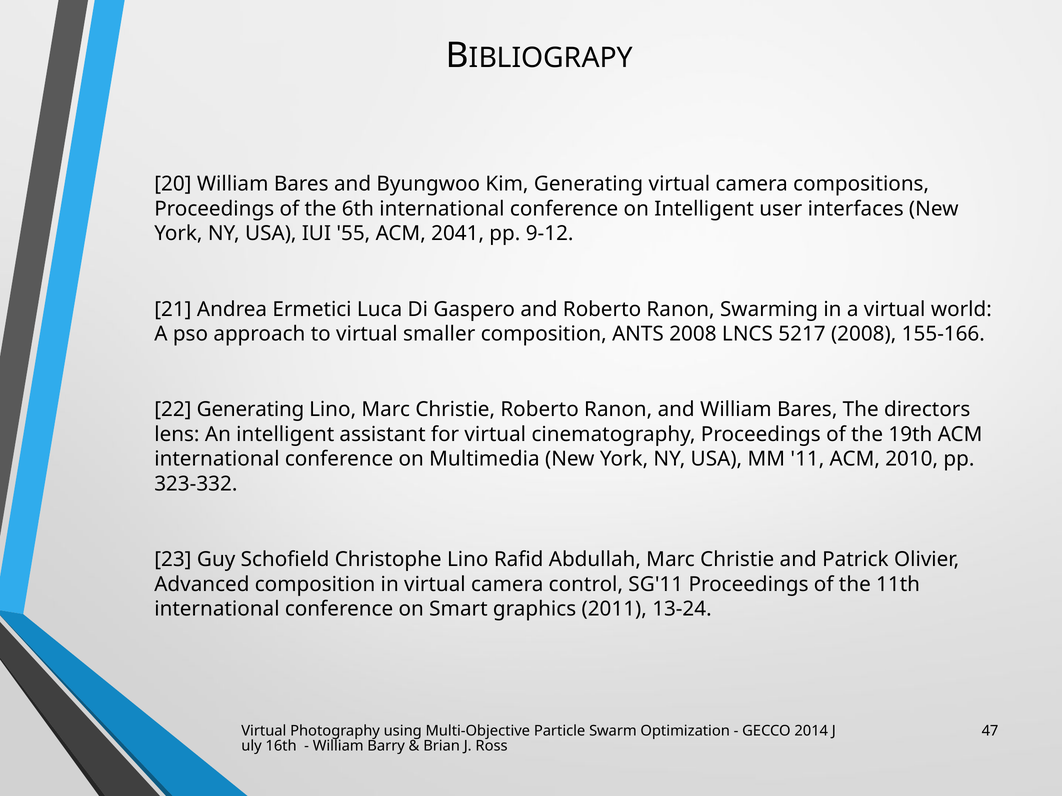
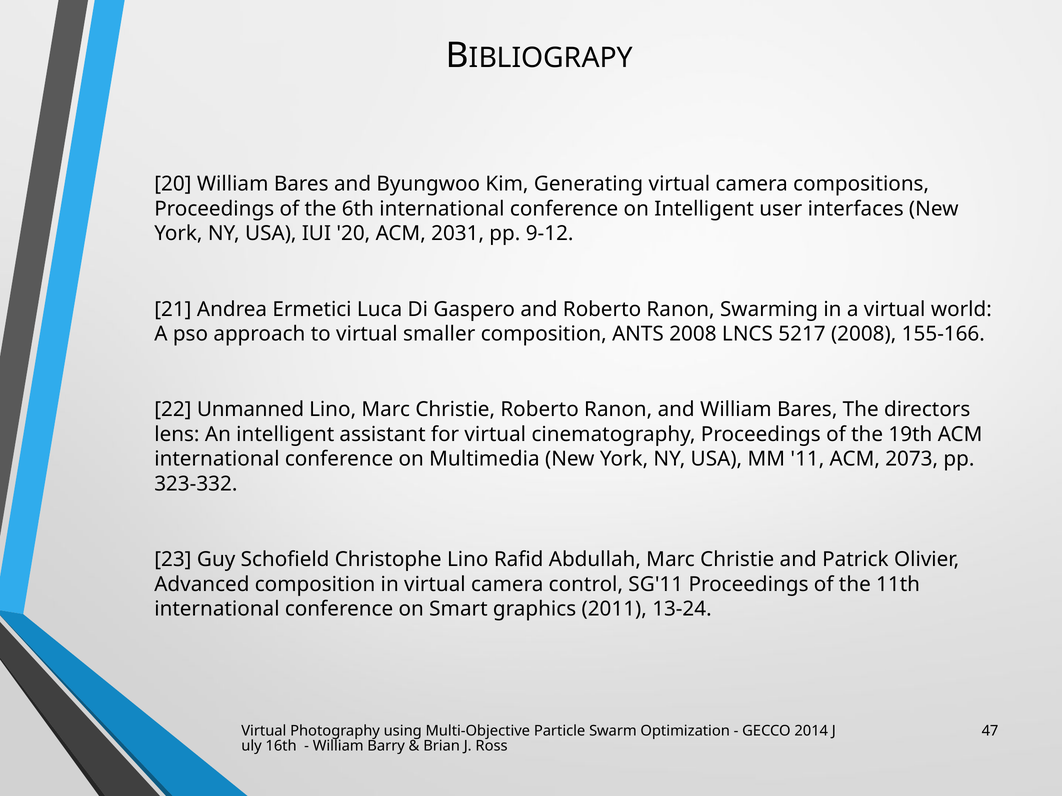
IUI 55: 55 -> 20 (353, 234)
2041: 2041 -> 2031 (458, 234)
22 Generating: Generating -> Unmanned (250, 410)
2010: 2010 -> 2073 (912, 459)
